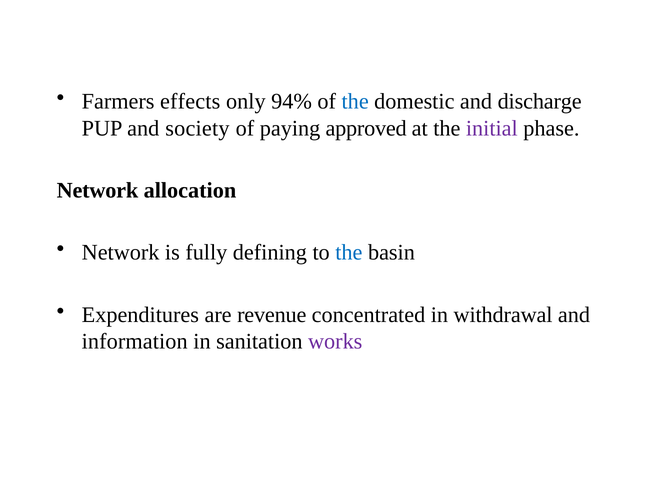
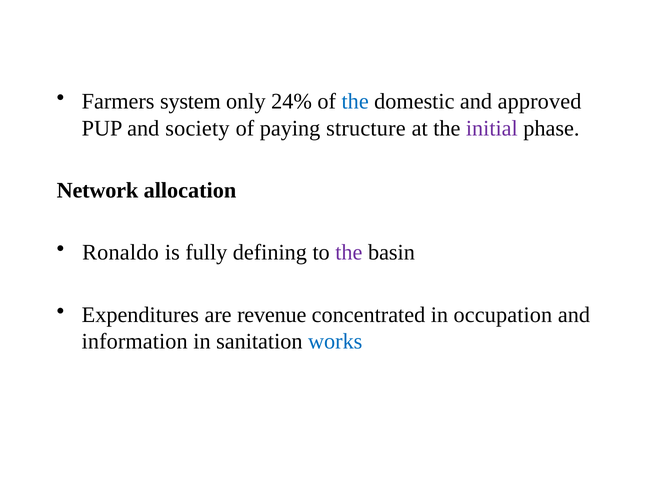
effects: effects -> system (190, 102)
94%: 94% -> 24% (292, 102)
discharge: discharge -> approved (540, 102)
approved: approved -> structure (366, 128)
Network: Network -> Ronaldo (120, 253)
the colour: blue -> purple (349, 253)
withdrawal: withdrawal -> occupation (503, 315)
works colour: purple -> blue (335, 342)
